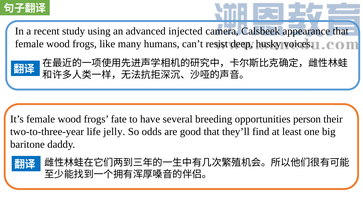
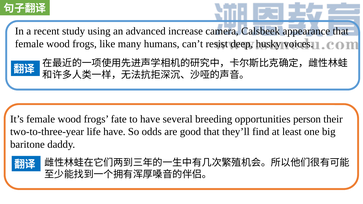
injected: injected -> increase (186, 31)
life jelly: jelly -> have (114, 132)
